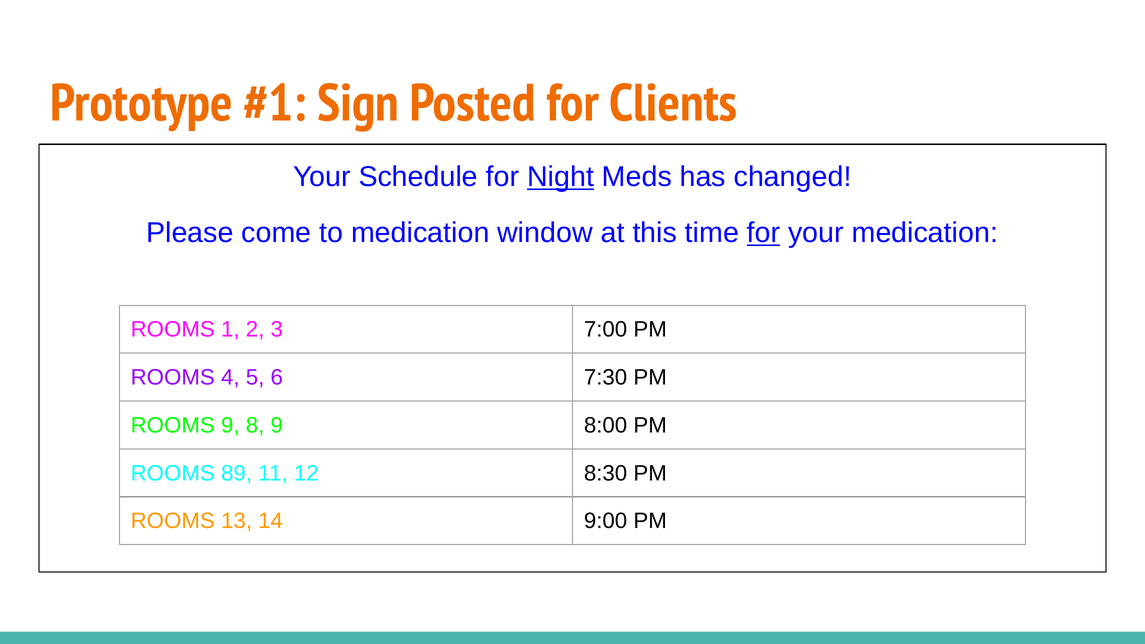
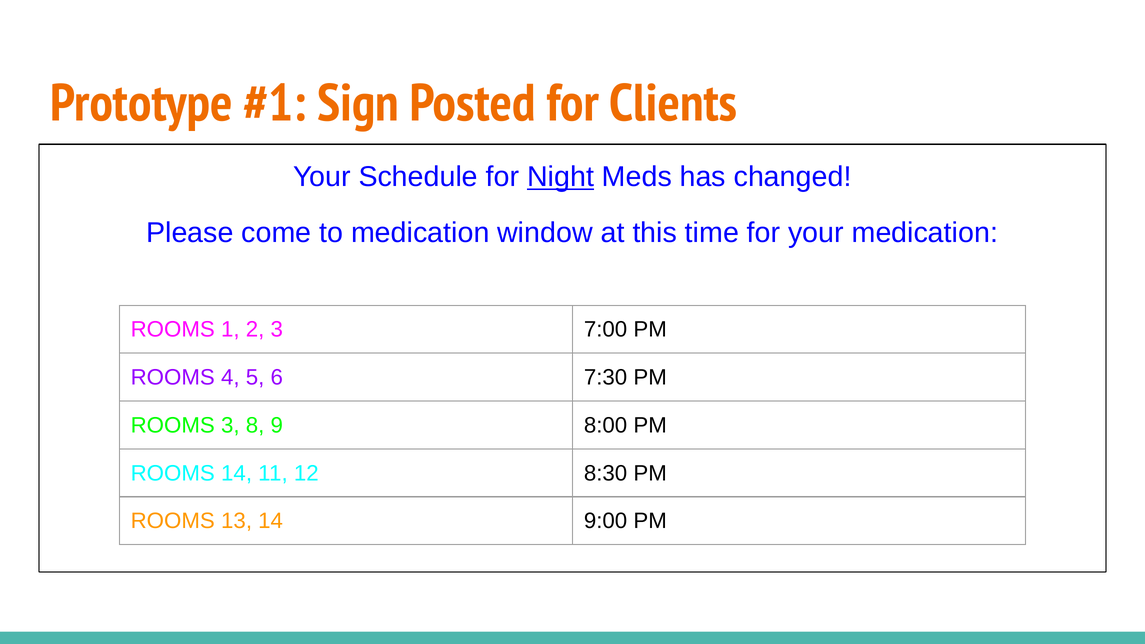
for underline: present -> none (764, 233)
ROOMS 9: 9 -> 3 (230, 425)
ROOMS 89: 89 -> 14 (237, 473)
